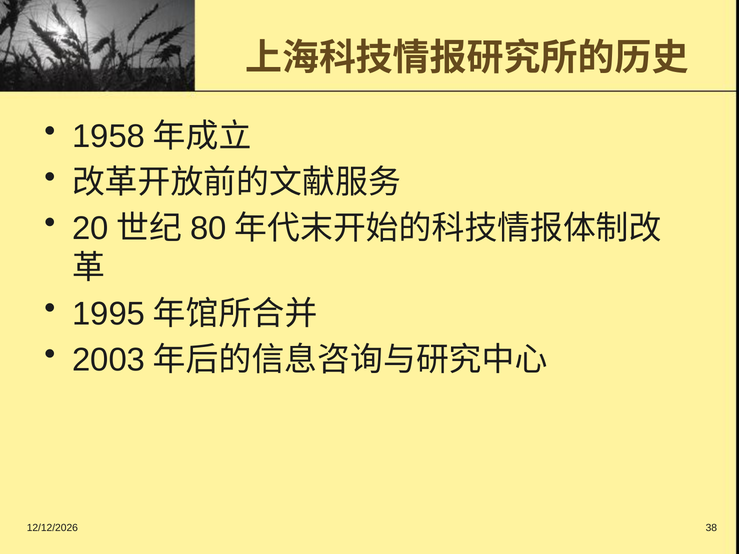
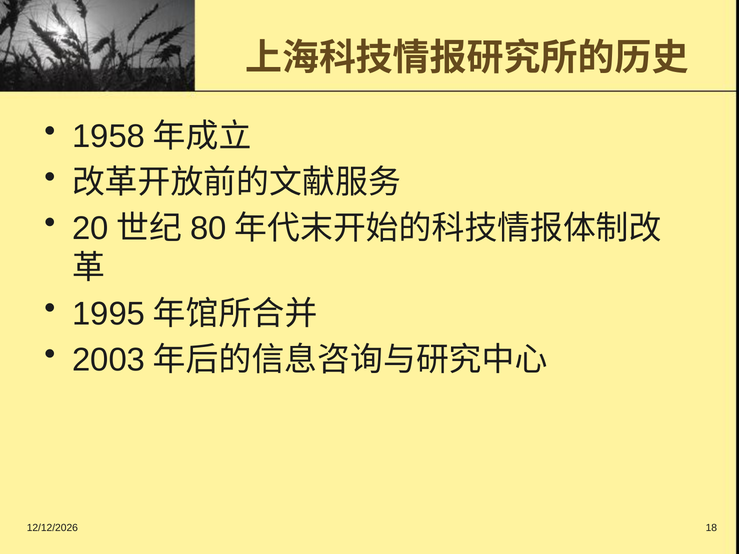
38: 38 -> 18 (711, 528)
